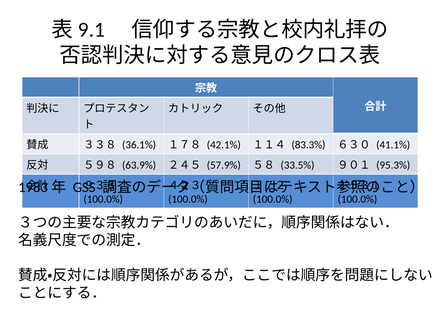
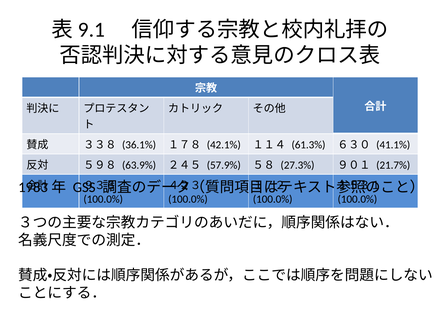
83.3%: 83.3% -> 61.3% (308, 145)
33.5%: 33.5% -> 27.3% (297, 165)
95.3%: 95.3% -> 21.7% (393, 165)
